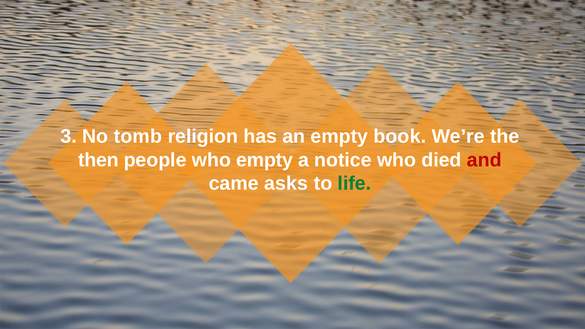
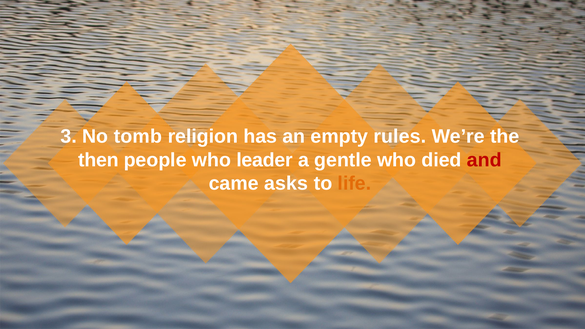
book: book -> rules (400, 137)
who empty: empty -> leader (265, 160)
notice: notice -> gentle (343, 160)
life colour: green -> orange (354, 183)
